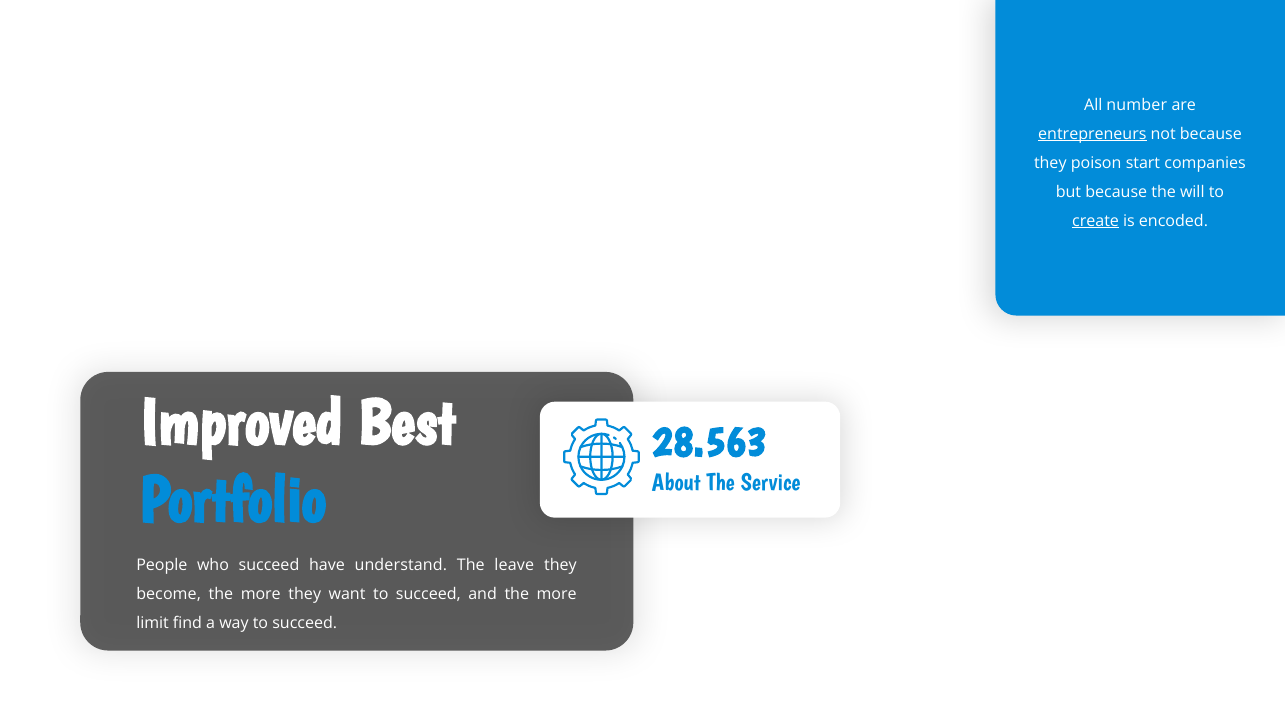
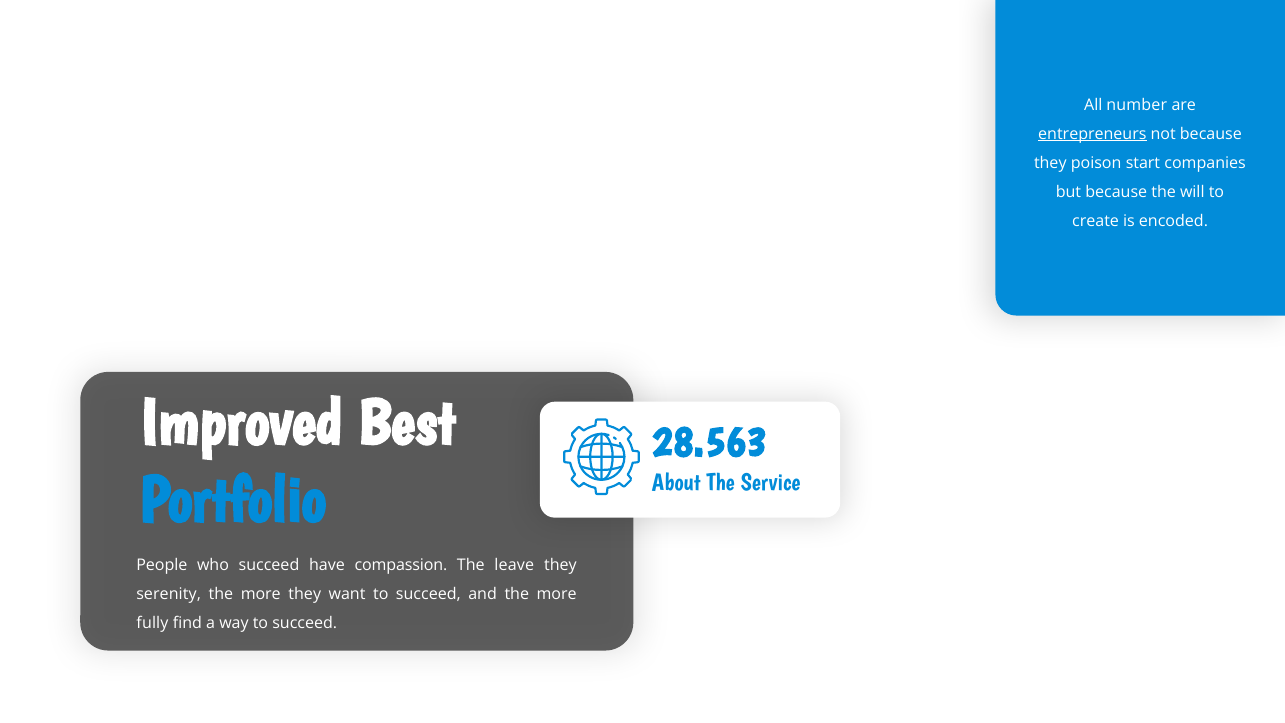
create underline: present -> none (1096, 221)
understand: understand -> compassion (401, 565)
become: become -> serenity (169, 594)
limit: limit -> fully (152, 623)
